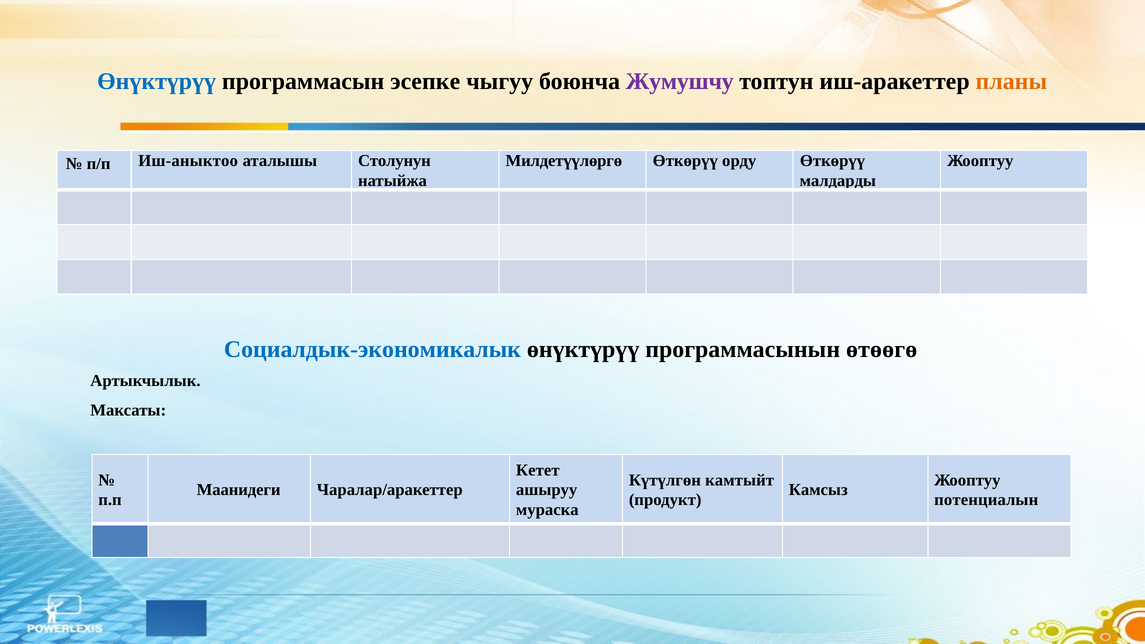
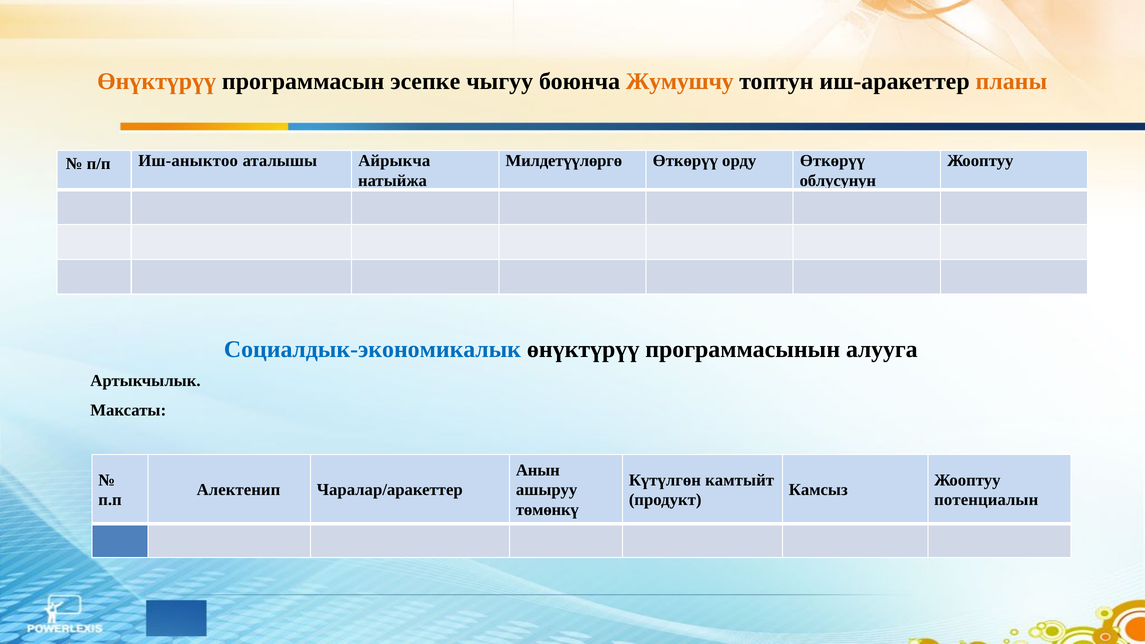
Өнүктүрүү colour: blue -> orange (157, 81)
Жумушчу colour: purple -> orange (680, 81)
Столунун: Столунун -> Айрыкча (394, 161)
малдарды: малдарды -> облусунун (838, 181)
өтөөгө: өтөөгө -> алууга (882, 350)
Кетет: Кетет -> Анын (538, 470)
Маанидеги: Маанидеги -> Алектенип (238, 490)
мураска: мураска -> төмөнкү (547, 510)
